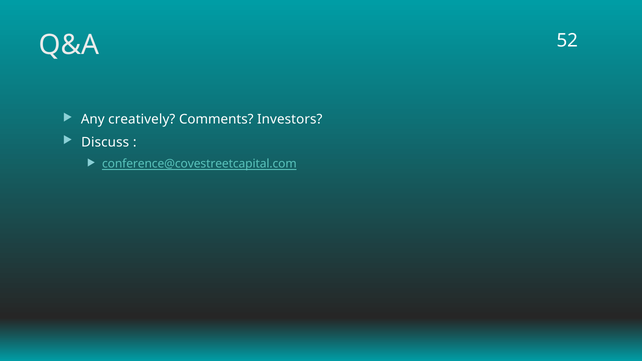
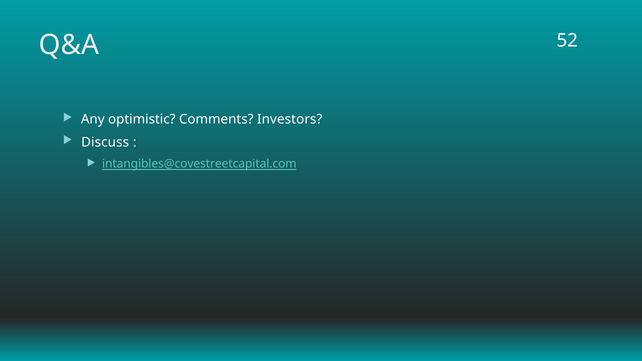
creatively: creatively -> optimistic (142, 119)
conference@covestreetcapital.com: conference@covestreetcapital.com -> intangibles@covestreetcapital.com (199, 164)
